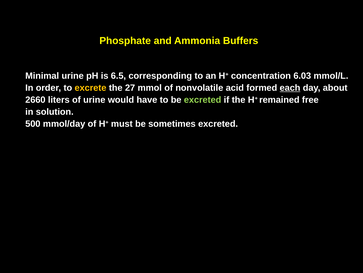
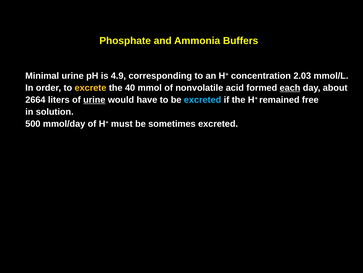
6.5: 6.5 -> 4.9 (118, 76)
6.03: 6.03 -> 2.03 (302, 76)
27: 27 -> 40 (130, 88)
2660: 2660 -> 2664 (35, 100)
urine underline: none -> present (94, 100)
excreted colour: light green -> light blue (203, 100)
